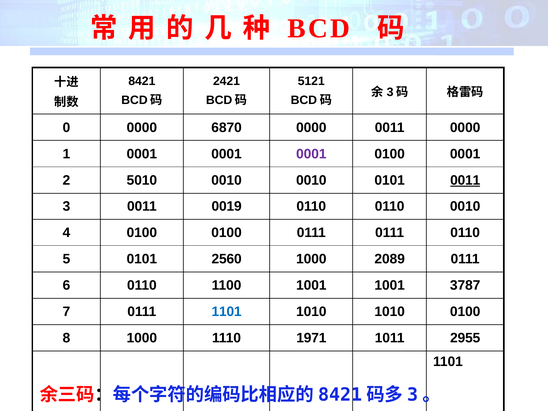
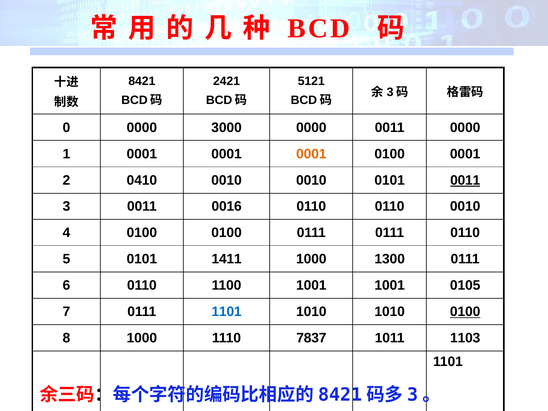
6870: 6870 -> 3000 (227, 128)
0001 colour: purple -> orange (311, 154)
5010: 5010 -> 0410 (142, 180)
0019: 0019 -> 0016 (227, 206)
2560: 2560 -> 1411 (227, 259)
2089: 2089 -> 1300 (390, 259)
3787: 3787 -> 0105 (465, 285)
0100 underline: none -> present (465, 312)
1971: 1971 -> 7837 (311, 338)
2955: 2955 -> 1103 (465, 338)
